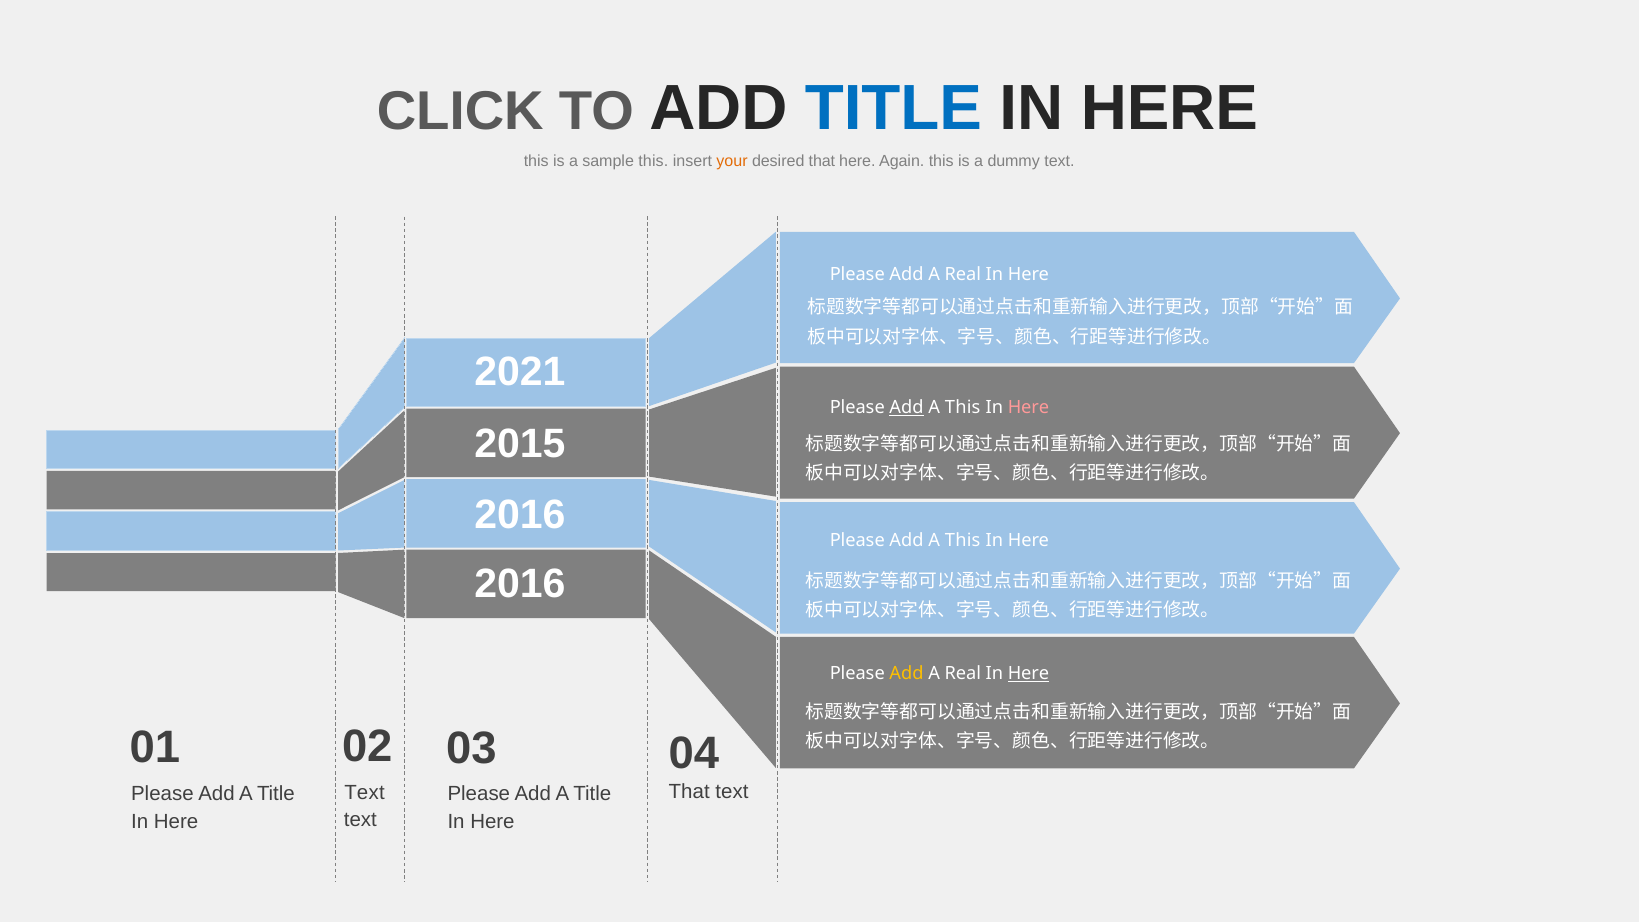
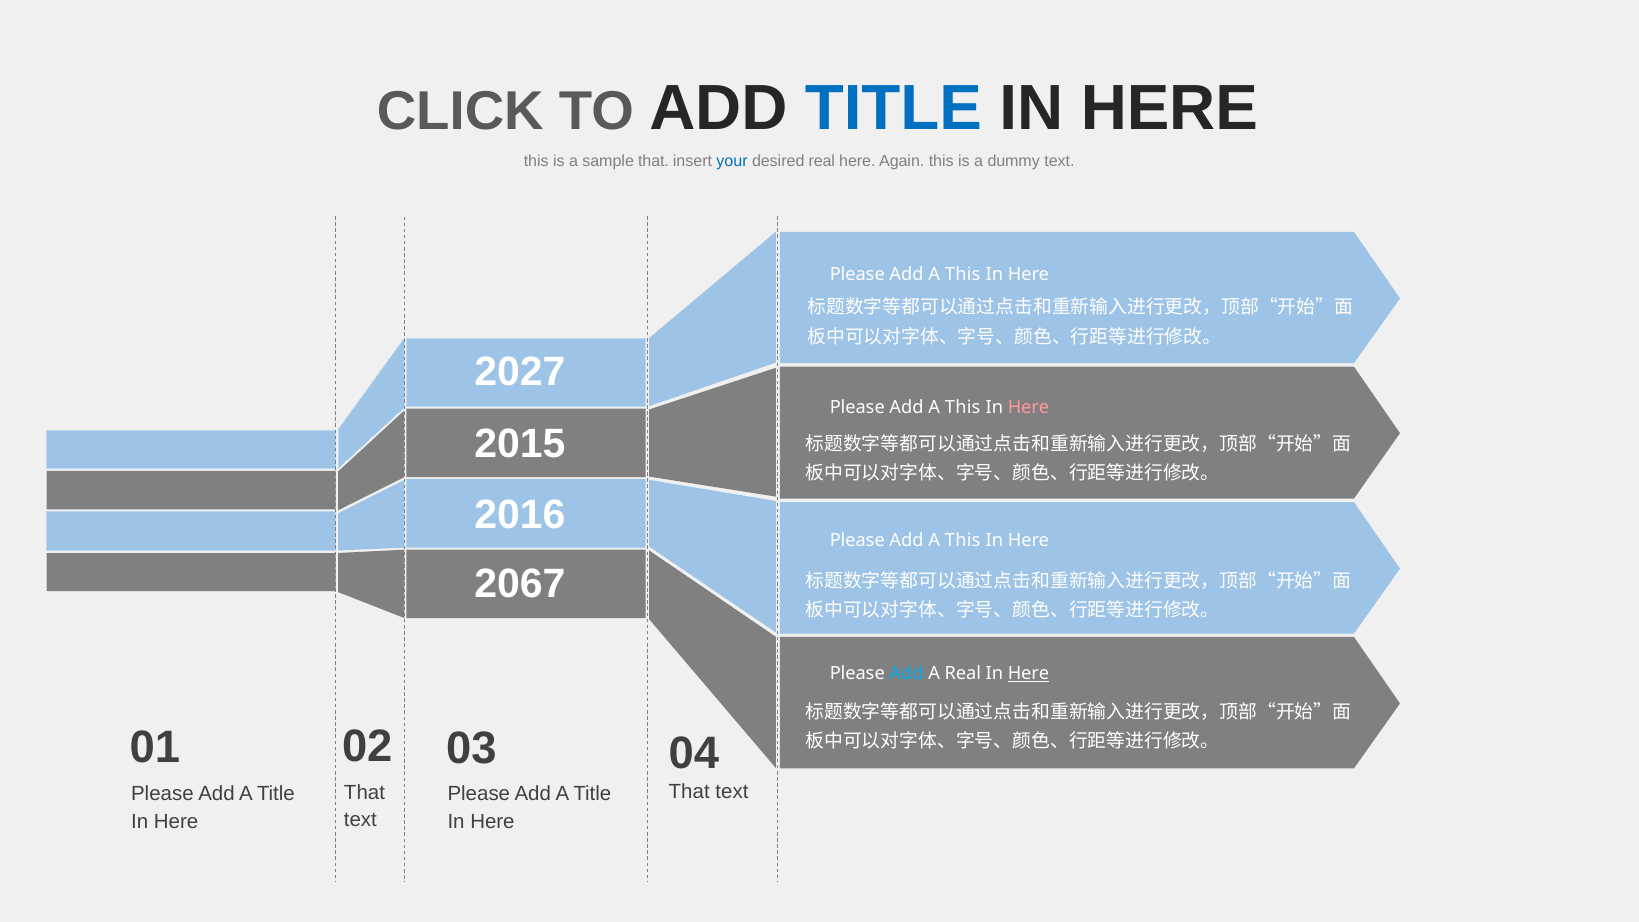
this: this -> that (653, 161)
your colour: orange -> blue (732, 161)
that: that -> real (822, 161)
Real: Real -> This (963, 274)
2021: 2021 -> 2027 (520, 372)
Add underline: present -> none (907, 407)
2016: 2016 -> 2067 (520, 584)
Add colour: yellow -> light blue (907, 674)
Text: Text -> That (365, 793)
